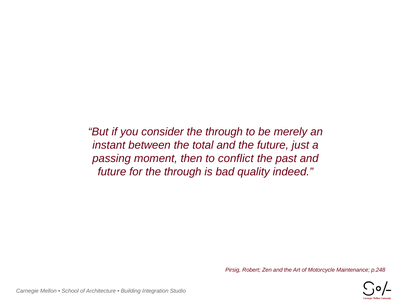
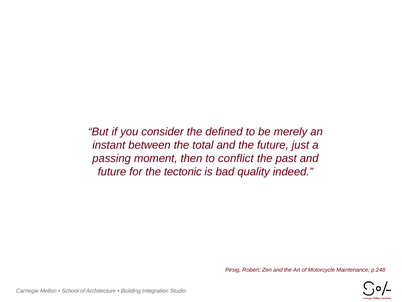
consider the through: through -> defined (224, 131)
for the through: through -> tectonic (183, 172)
